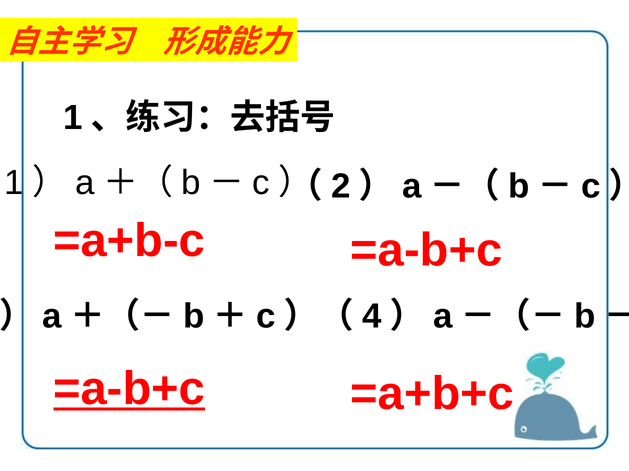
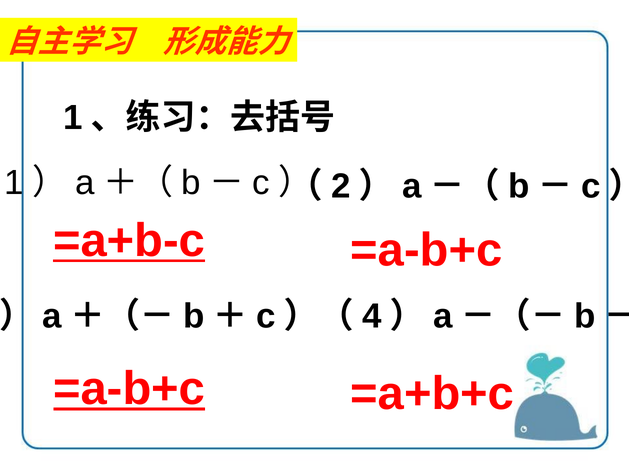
=a+b-c underline: none -> present (129, 241)
